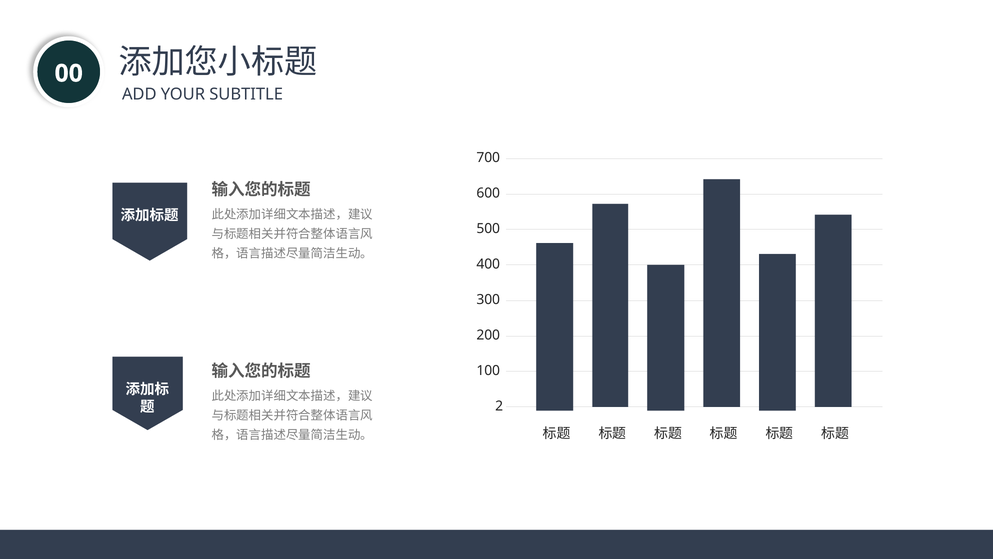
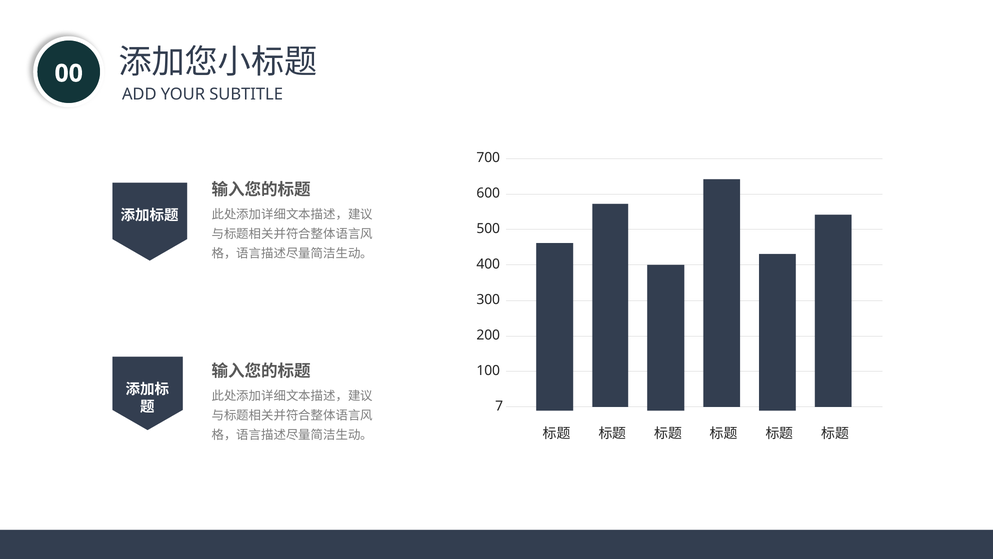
2: 2 -> 7 (499, 406)
